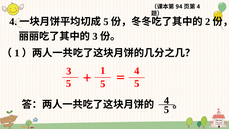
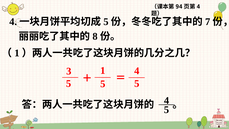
2: 2 -> 7 (208, 22)
3: 3 -> 8 (95, 36)
